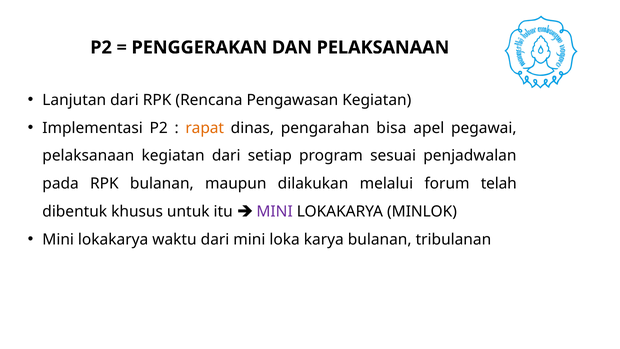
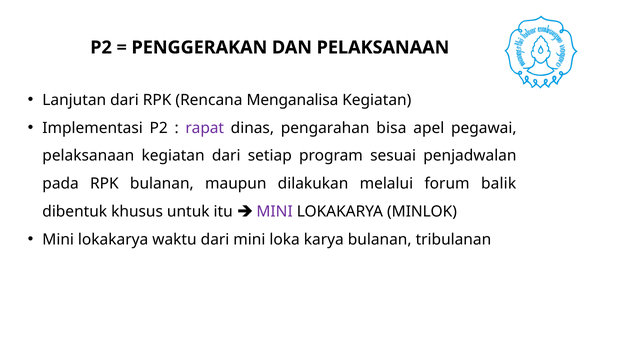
Pengawasan: Pengawasan -> Menganalisa (292, 100)
rapat colour: orange -> purple (205, 128)
telah: telah -> balik (499, 184)
